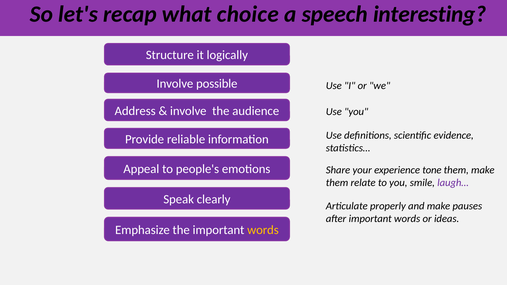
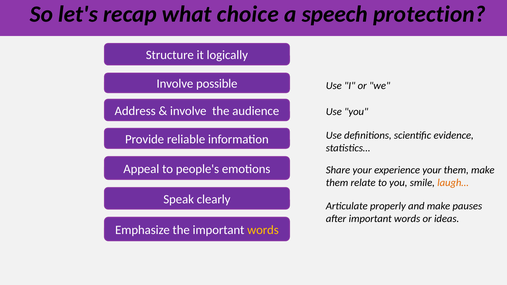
interesting: interesting -> protection (429, 14)
experience tone: tone -> your (432, 170)
laugh… colour: purple -> orange (453, 183)
